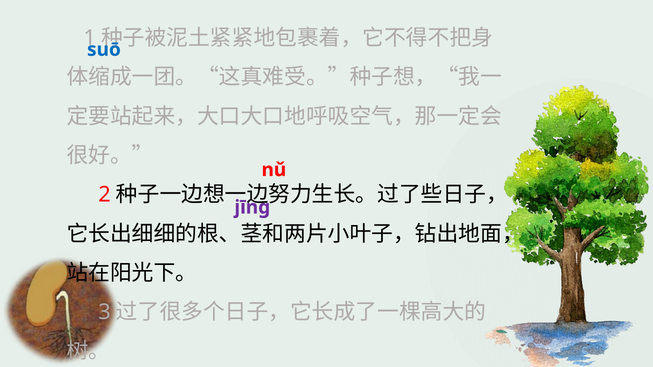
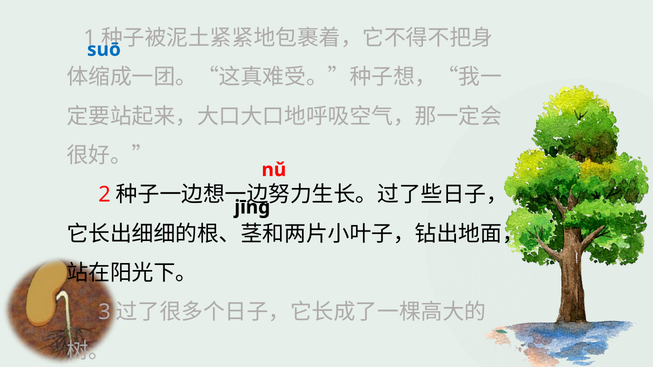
jīng colour: purple -> black (252, 207)
